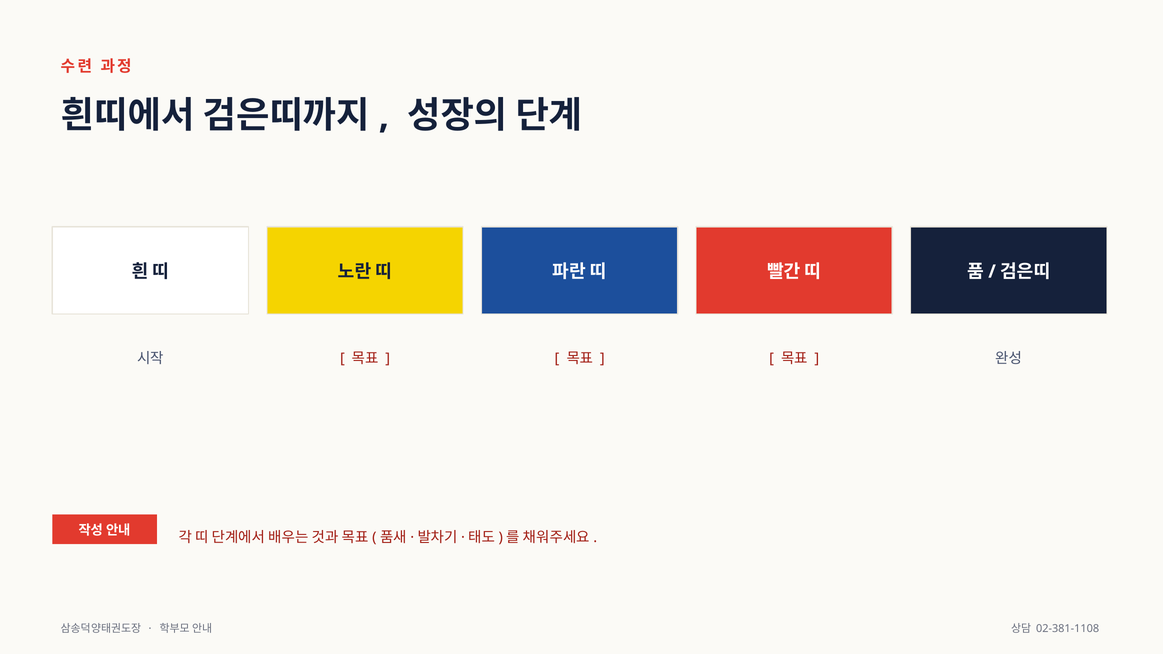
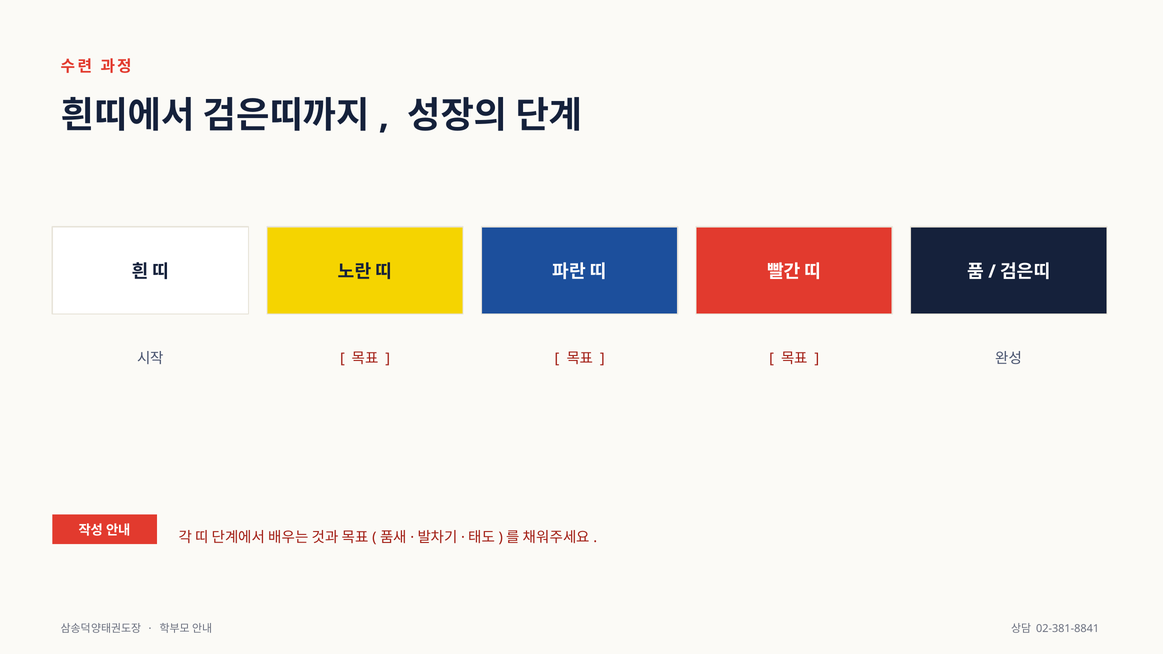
02-381-1108: 02-381-1108 -> 02-381-8841 (1068, 629)
